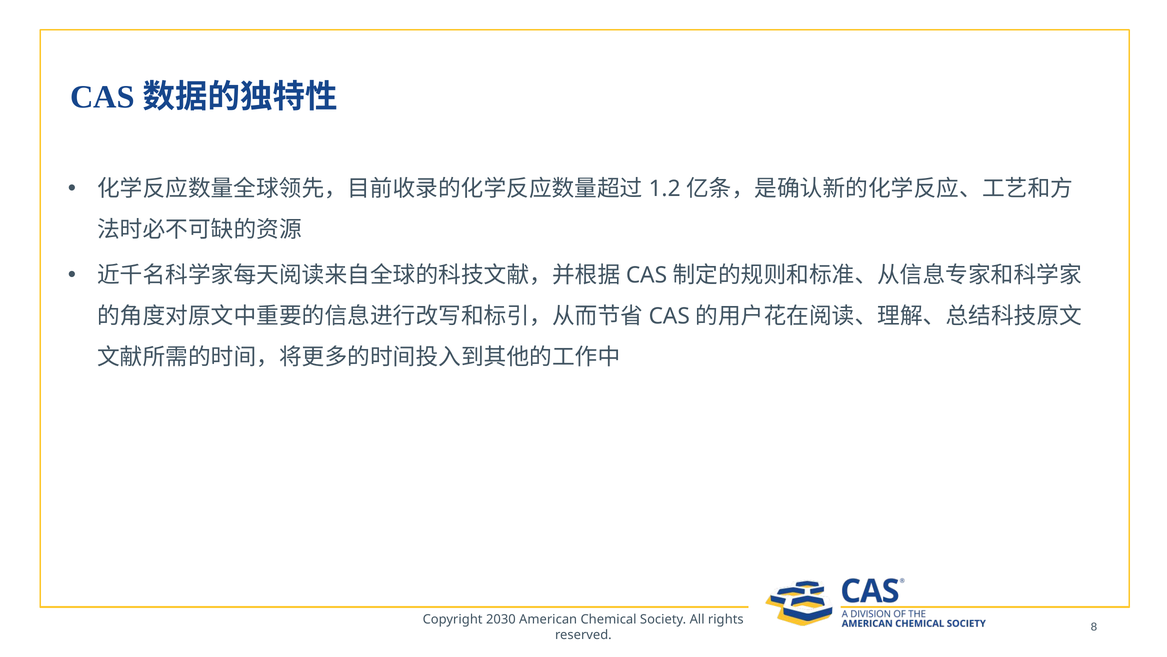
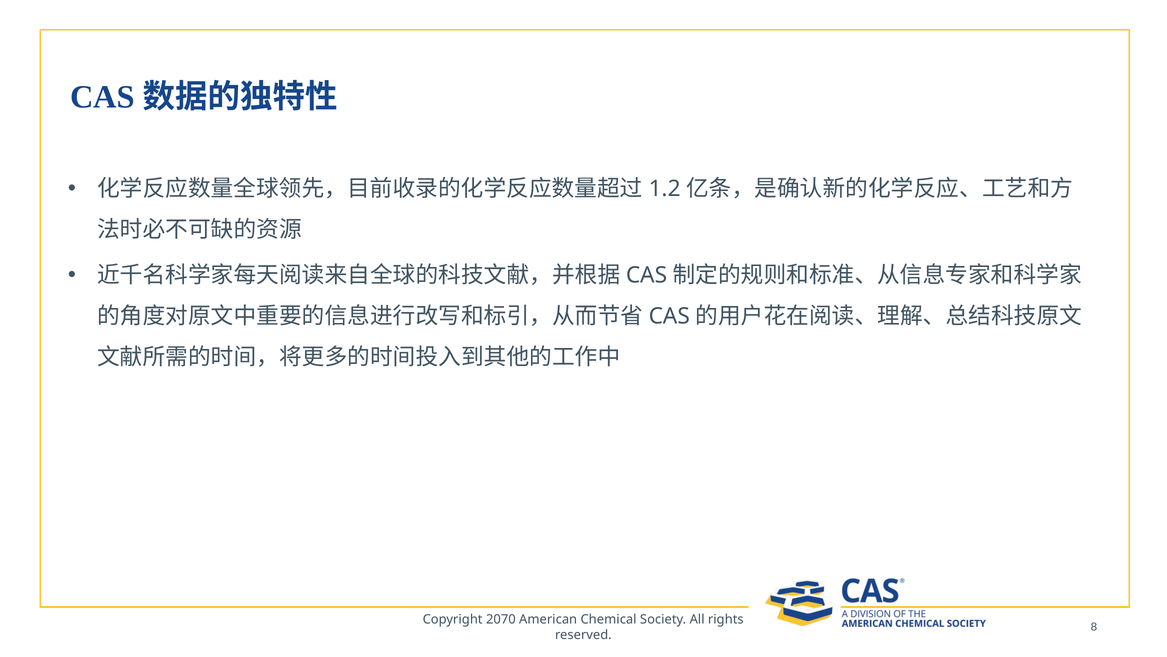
2030: 2030 -> 2070 (501, 619)
